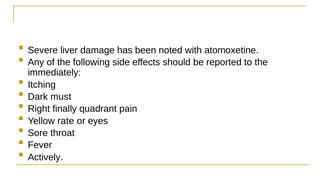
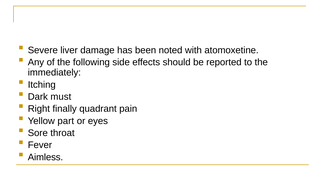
rate: rate -> part (66, 121)
Actively: Actively -> Aimless (45, 157)
